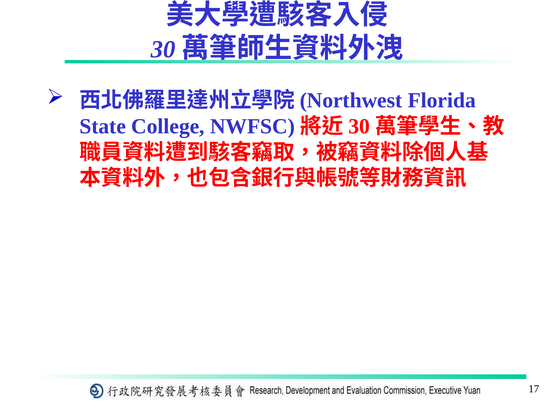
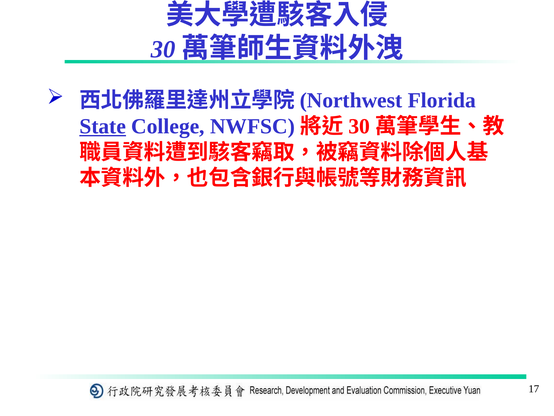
State underline: none -> present (103, 126)
